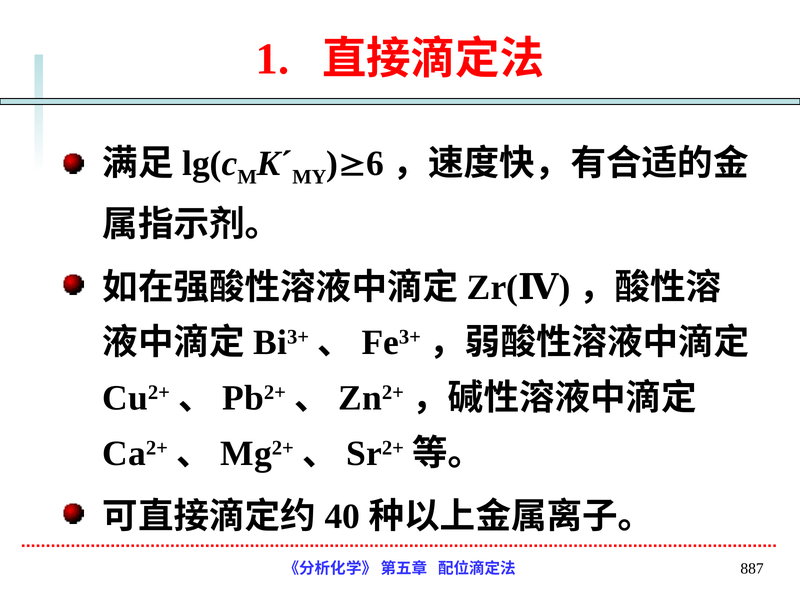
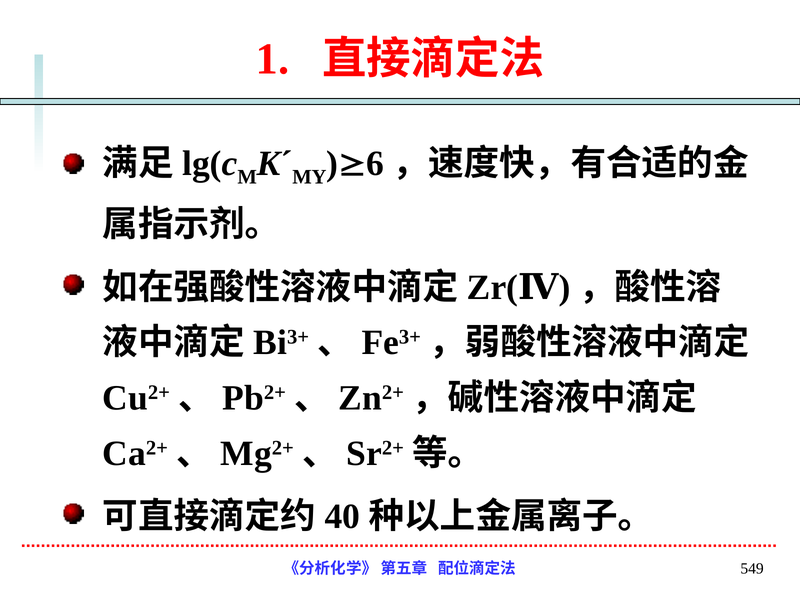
887: 887 -> 549 (752, 569)
